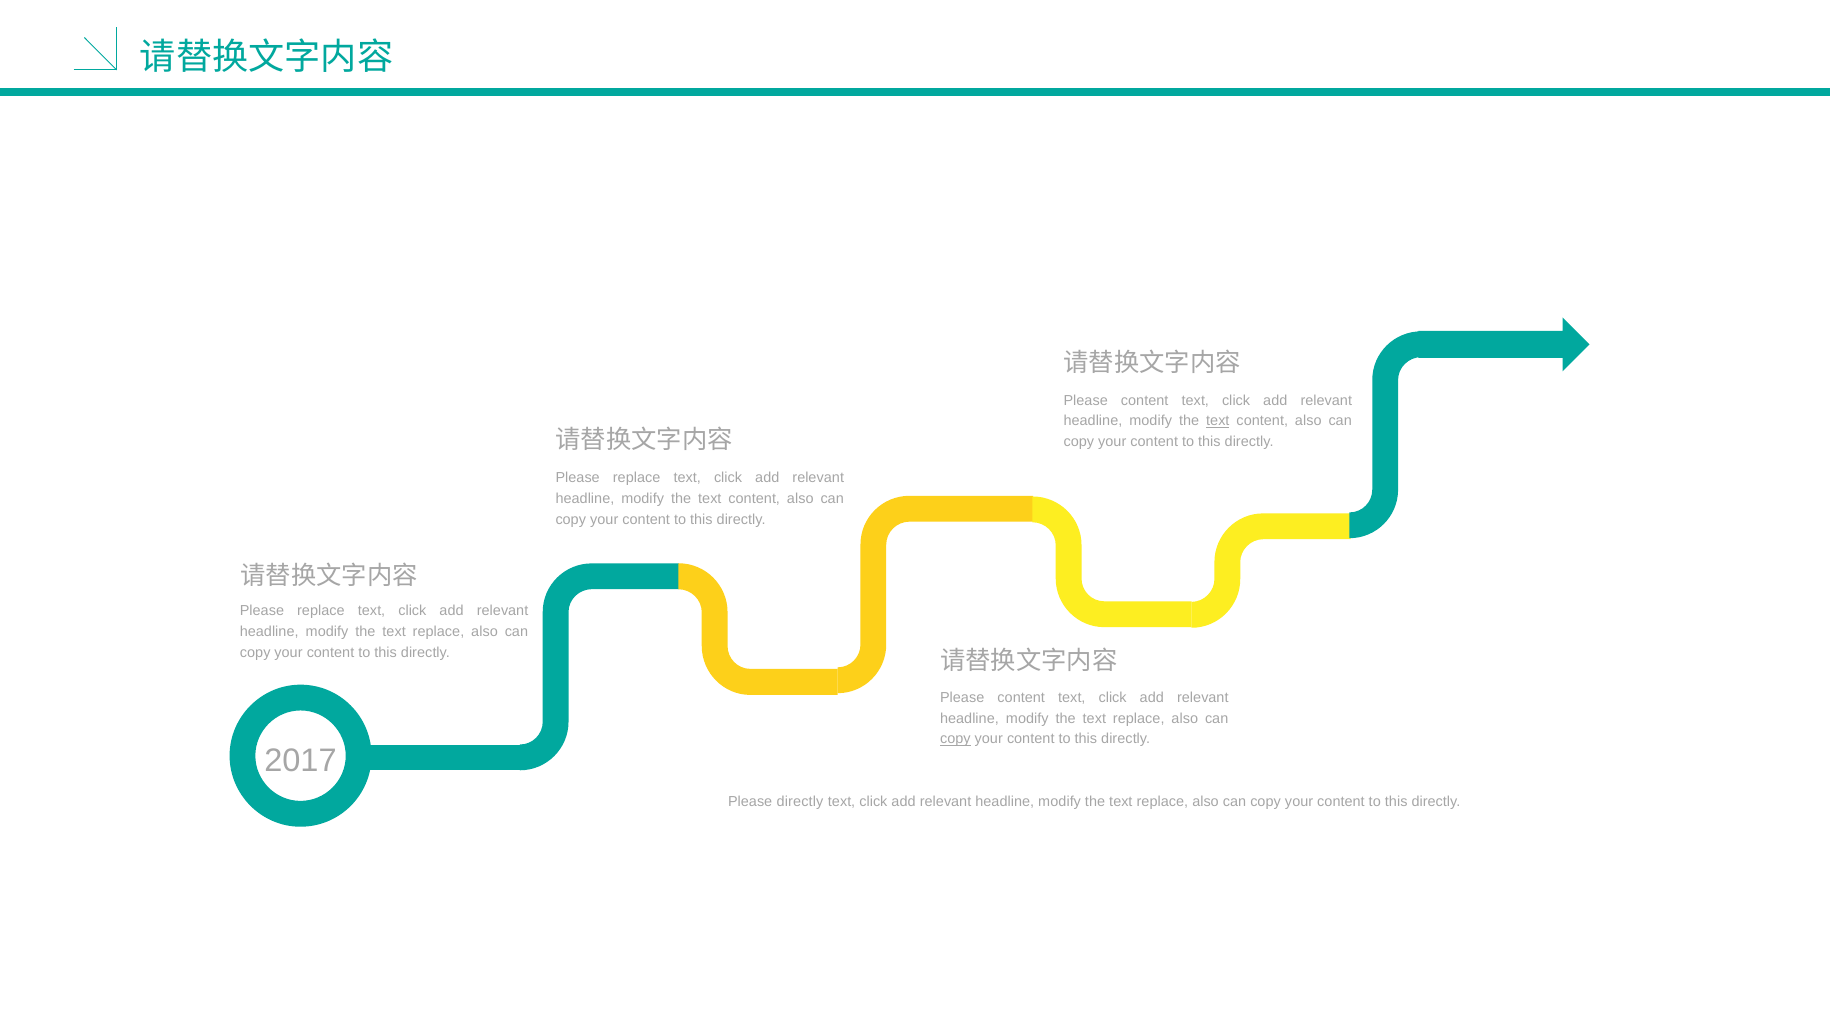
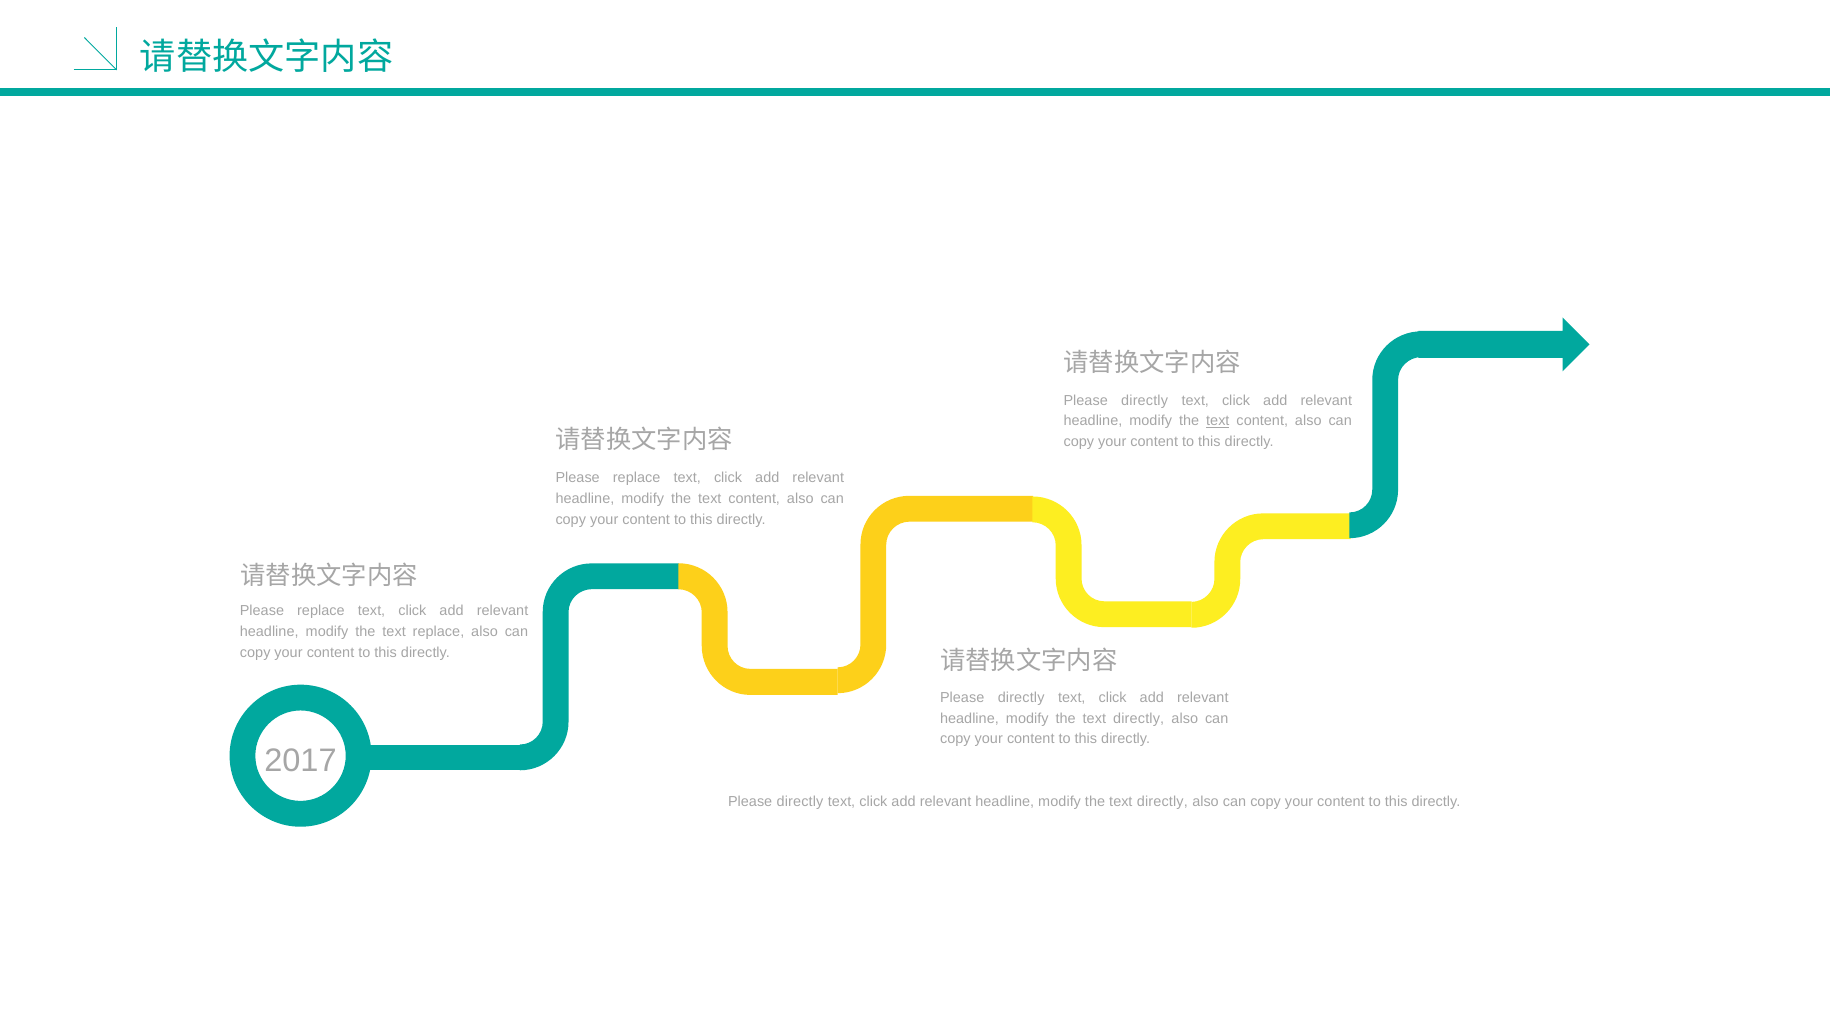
content: content -> directly (1145, 400)
content: content -> directly (1021, 697)
replace: replace -> directly (1139, 718)
copy underline: present -> none (955, 739)
replace: replace -> directly (1162, 801)
